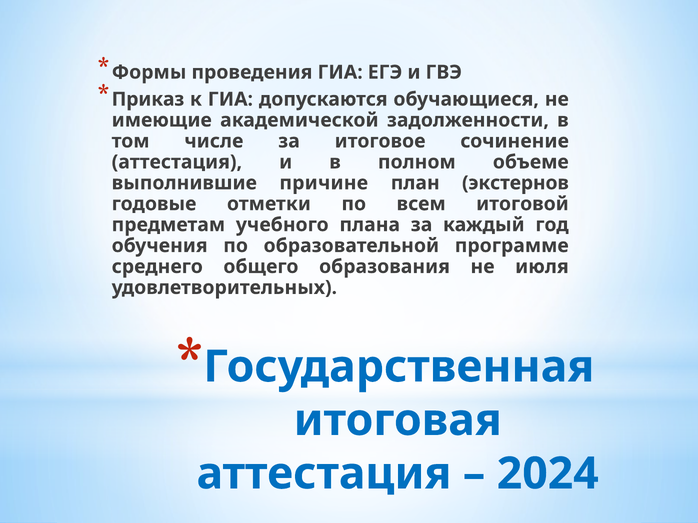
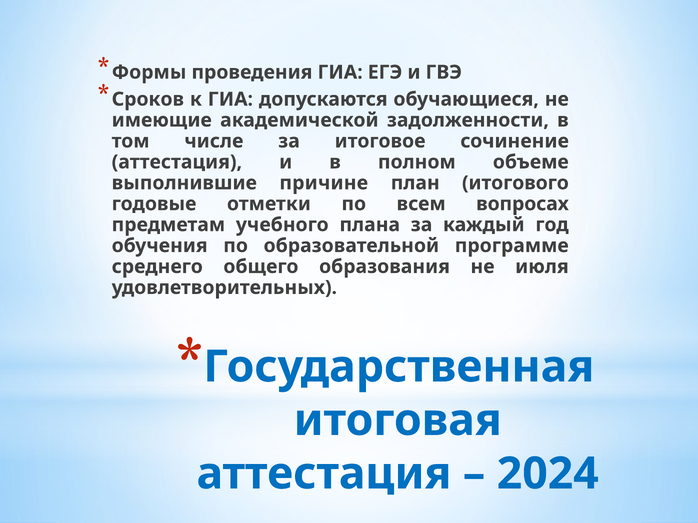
Приказ: Приказ -> Сроков (148, 99)
экстернов: экстернов -> итогового (515, 183)
итоговой: итоговой -> вопросах (523, 204)
